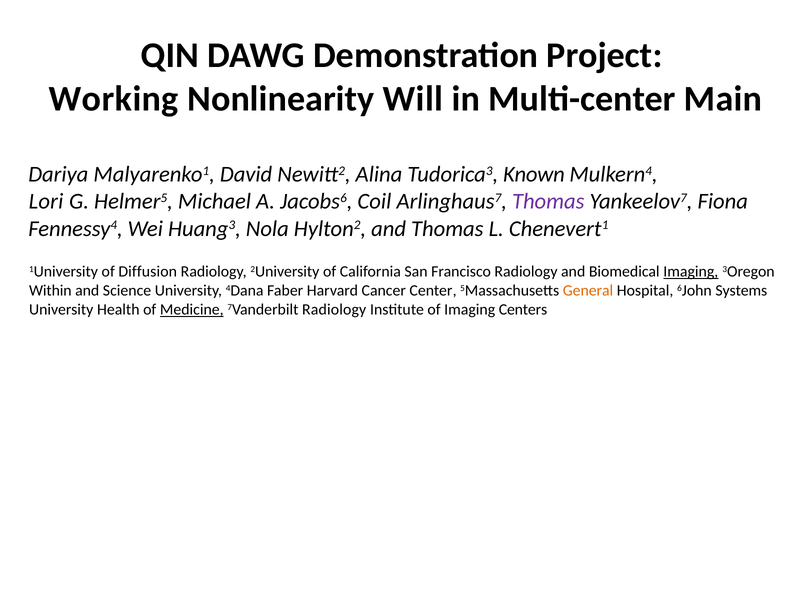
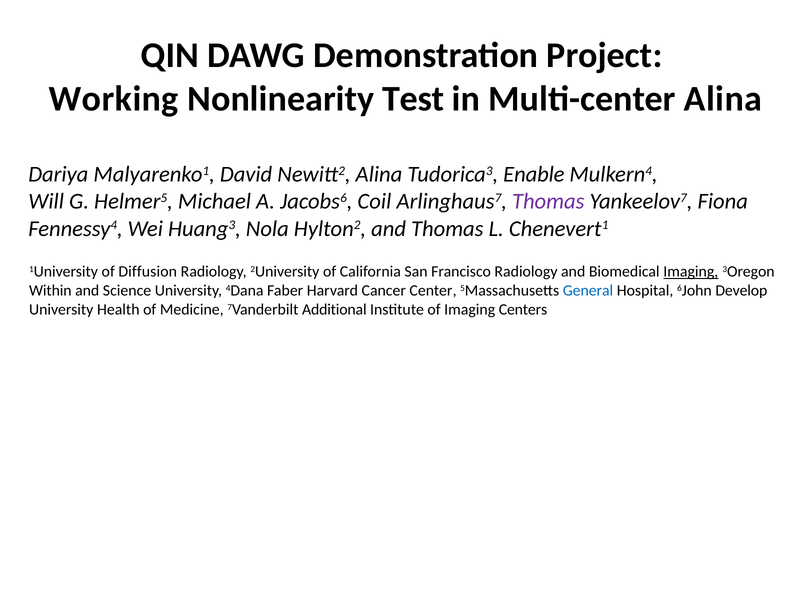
Will: Will -> Test (413, 99)
Multi-center Main: Main -> Alina (723, 99)
Known: Known -> Enable (534, 174)
Lori: Lori -> Will (46, 202)
General colour: orange -> blue (588, 291)
Systems: Systems -> Develop (741, 291)
Medicine underline: present -> none (192, 310)
7Vanderbilt Radiology: Radiology -> Additional (334, 310)
